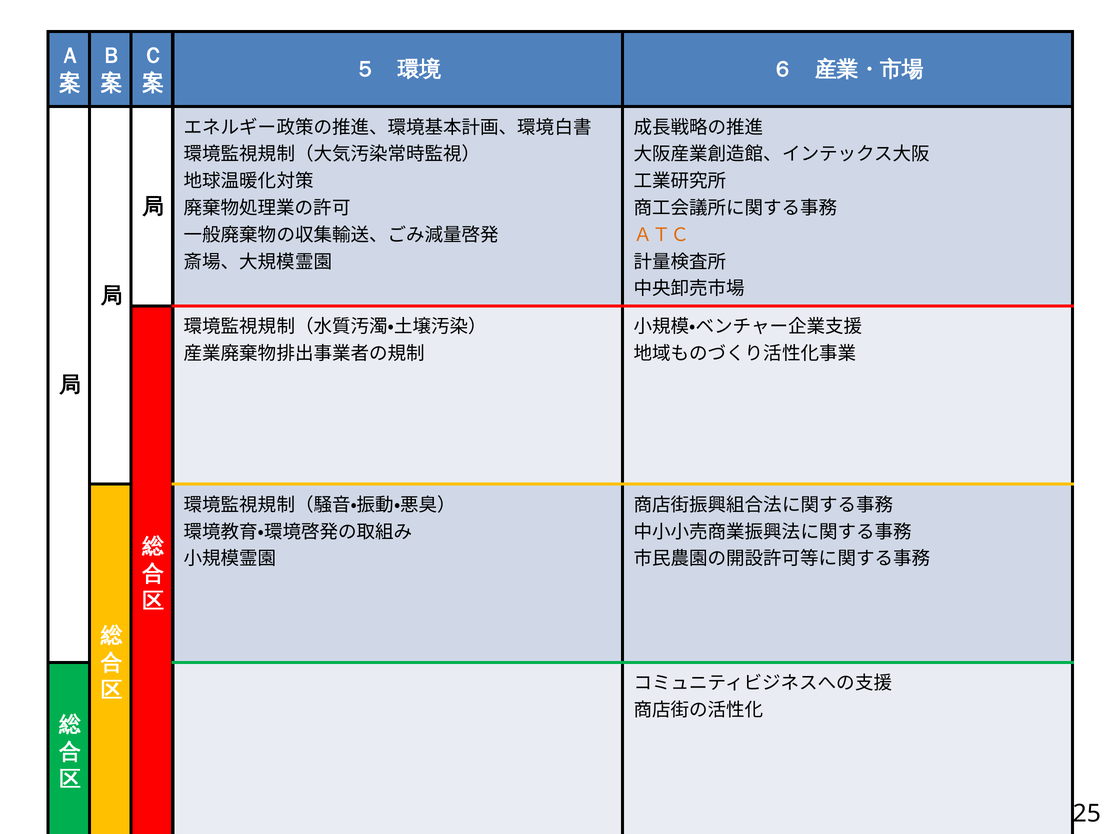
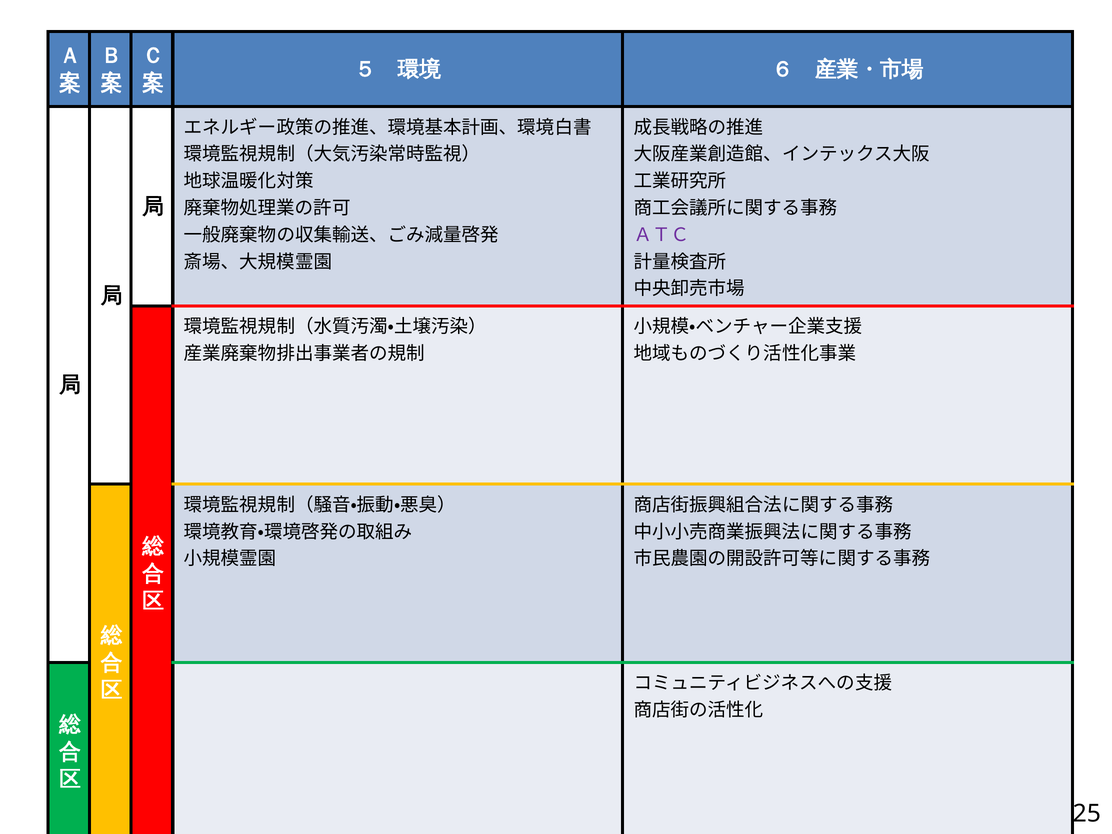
ＡＴＣ colour: orange -> purple (662, 235)
